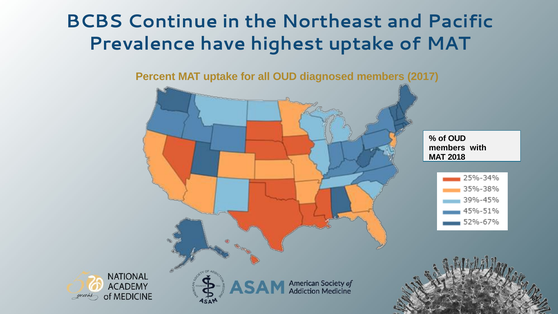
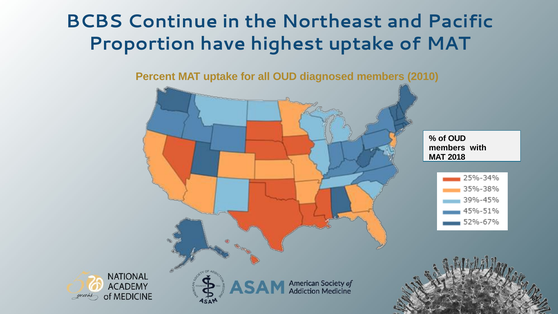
Prevalence: Prevalence -> Proportion (142, 44)
2017: 2017 -> 2010 (423, 77)
